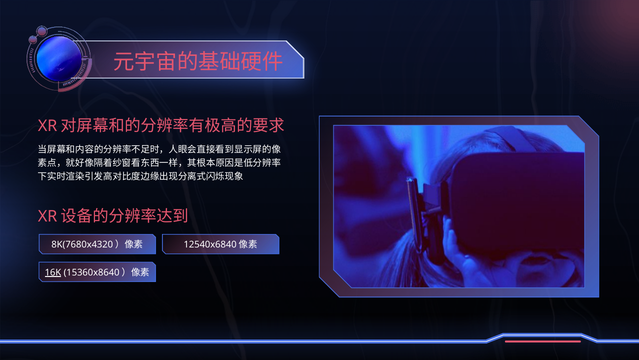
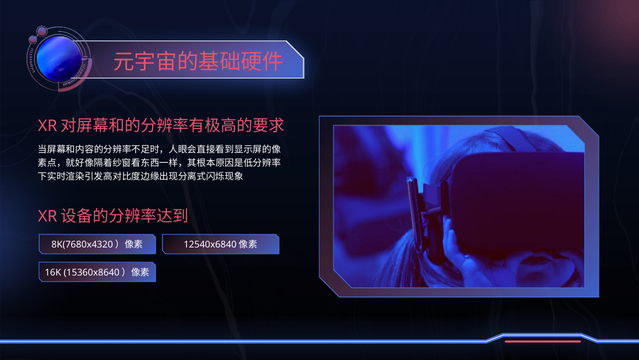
16K underline: present -> none (53, 272)
